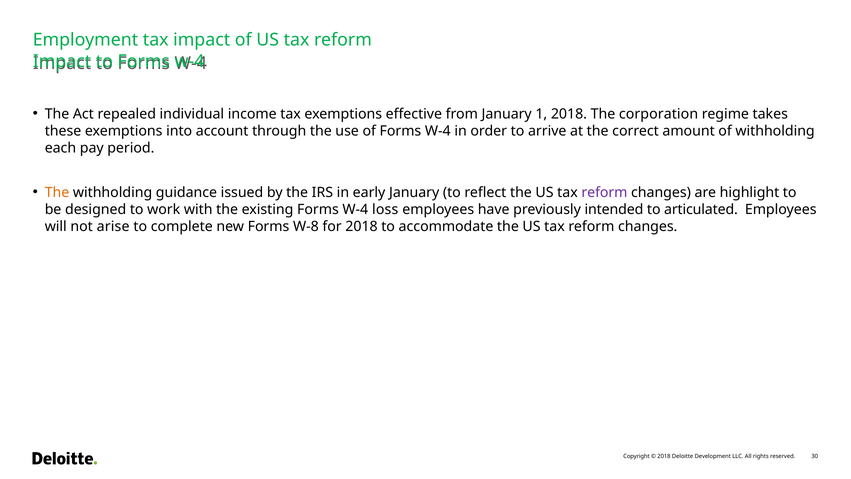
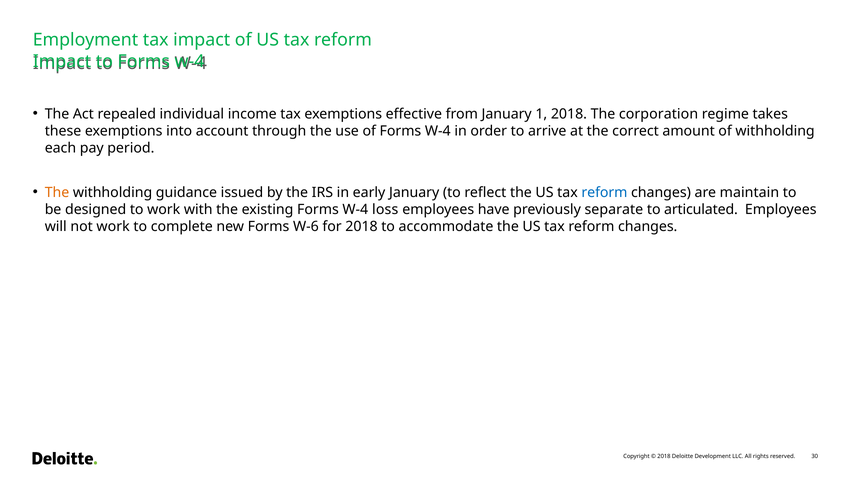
reform colour: purple -> blue (604, 192)
highlight: highlight -> maintain (749, 192)
intended: intended -> separate (614, 209)
not arise: arise -> work (113, 226)
W-8: W-8 -> W-6 (306, 226)
